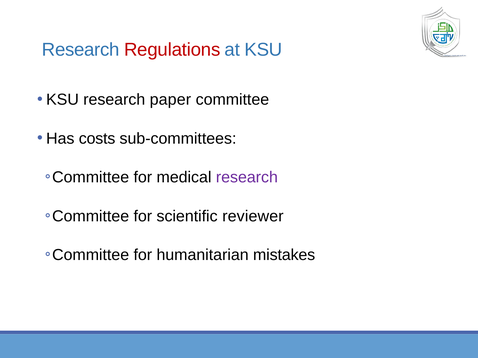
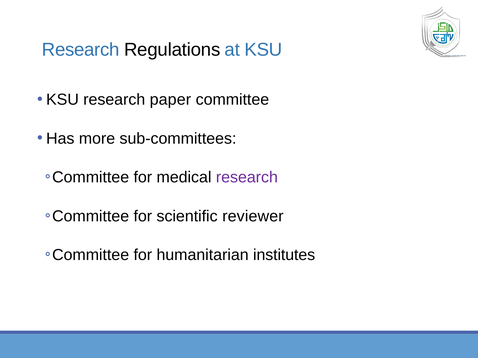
Regulations colour: red -> black (172, 50)
costs: costs -> more (97, 139)
mistakes: mistakes -> institutes (284, 255)
